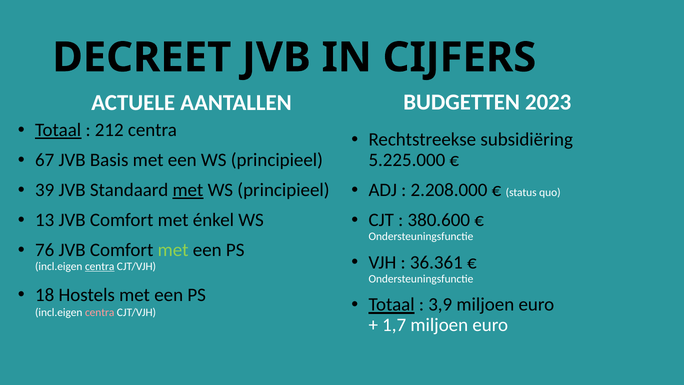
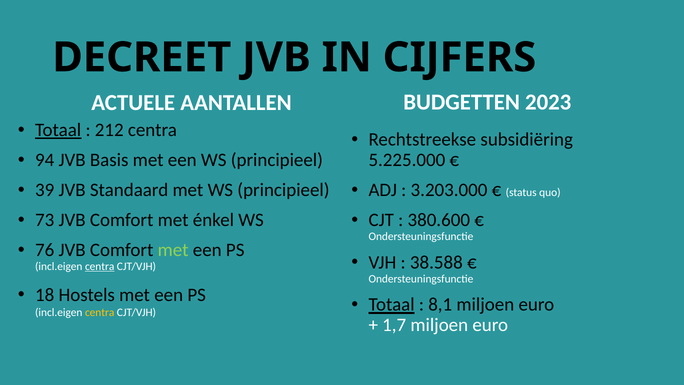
67: 67 -> 94 (45, 160)
met underline: present -> none (188, 190)
2.208.000: 2.208.000 -> 3.203.000 (449, 190)
13: 13 -> 73 (45, 220)
36.361: 36.361 -> 38.588 (436, 262)
3,9: 3,9 -> 8,1 (440, 304)
centra colour: pink -> yellow (100, 312)
